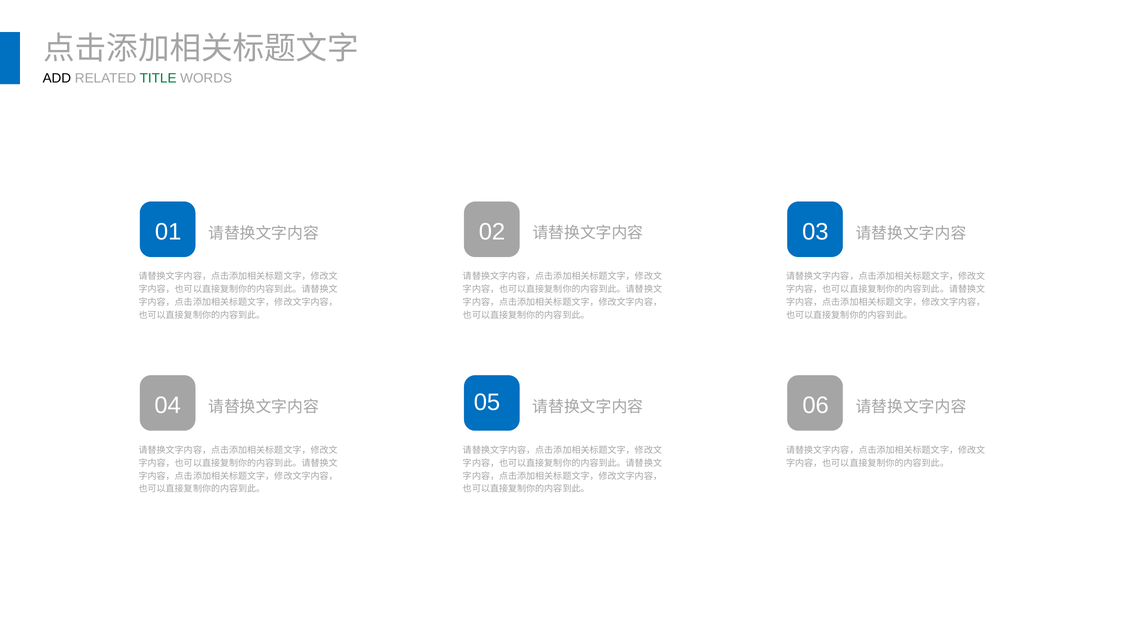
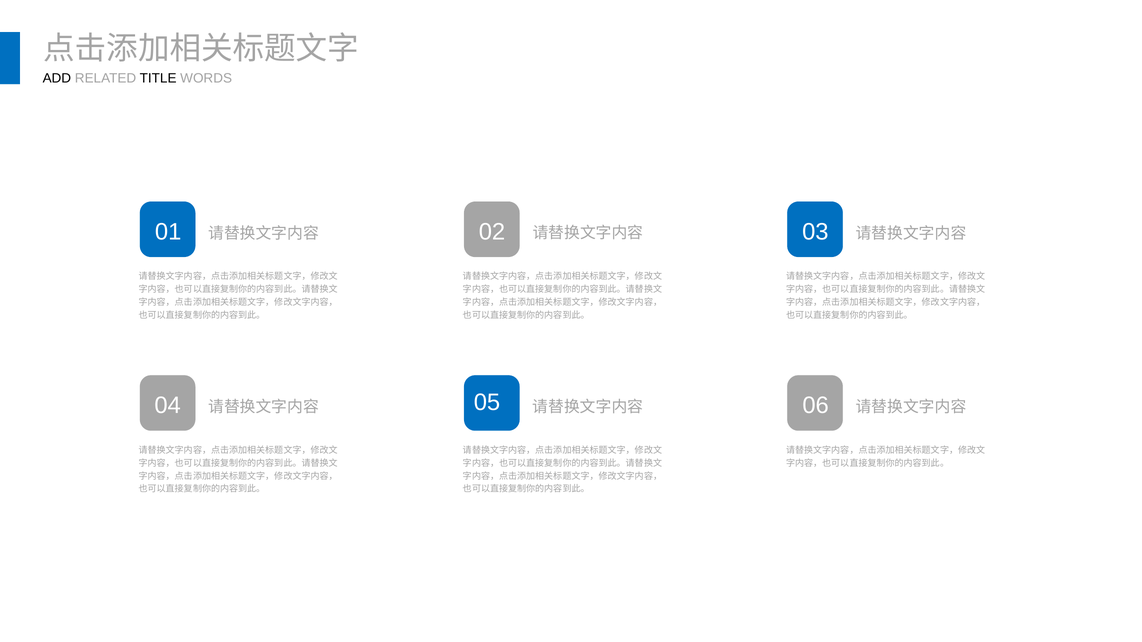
TITLE colour: green -> black (158, 78)
